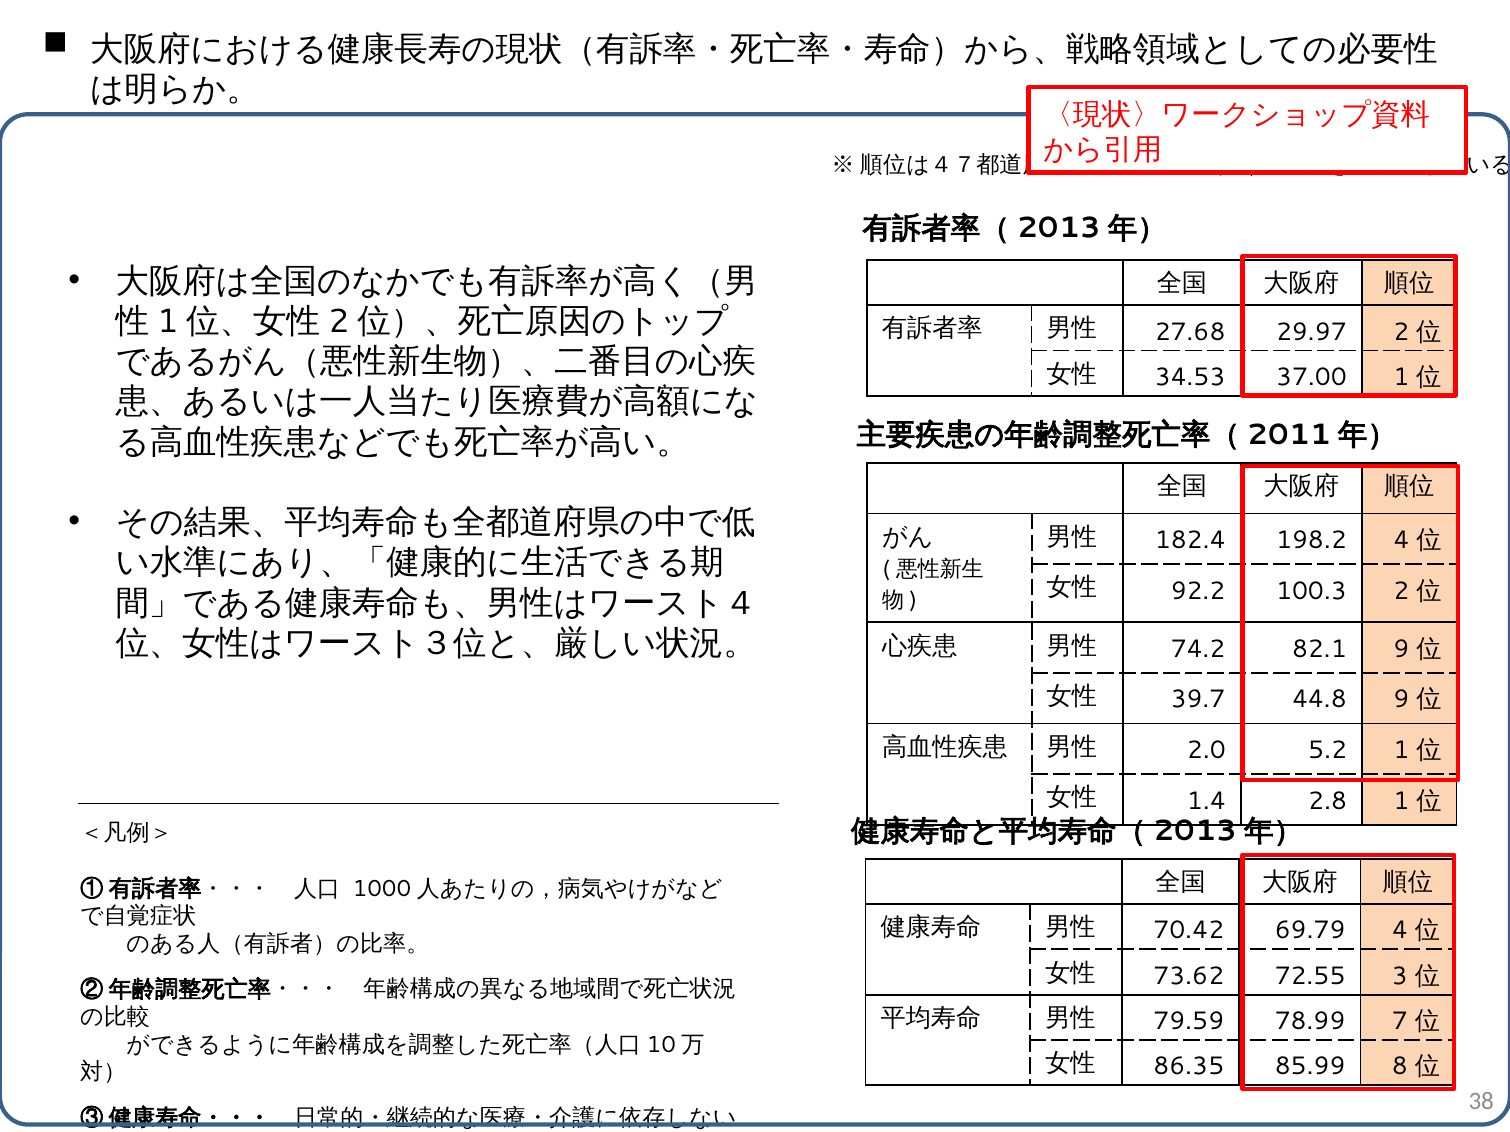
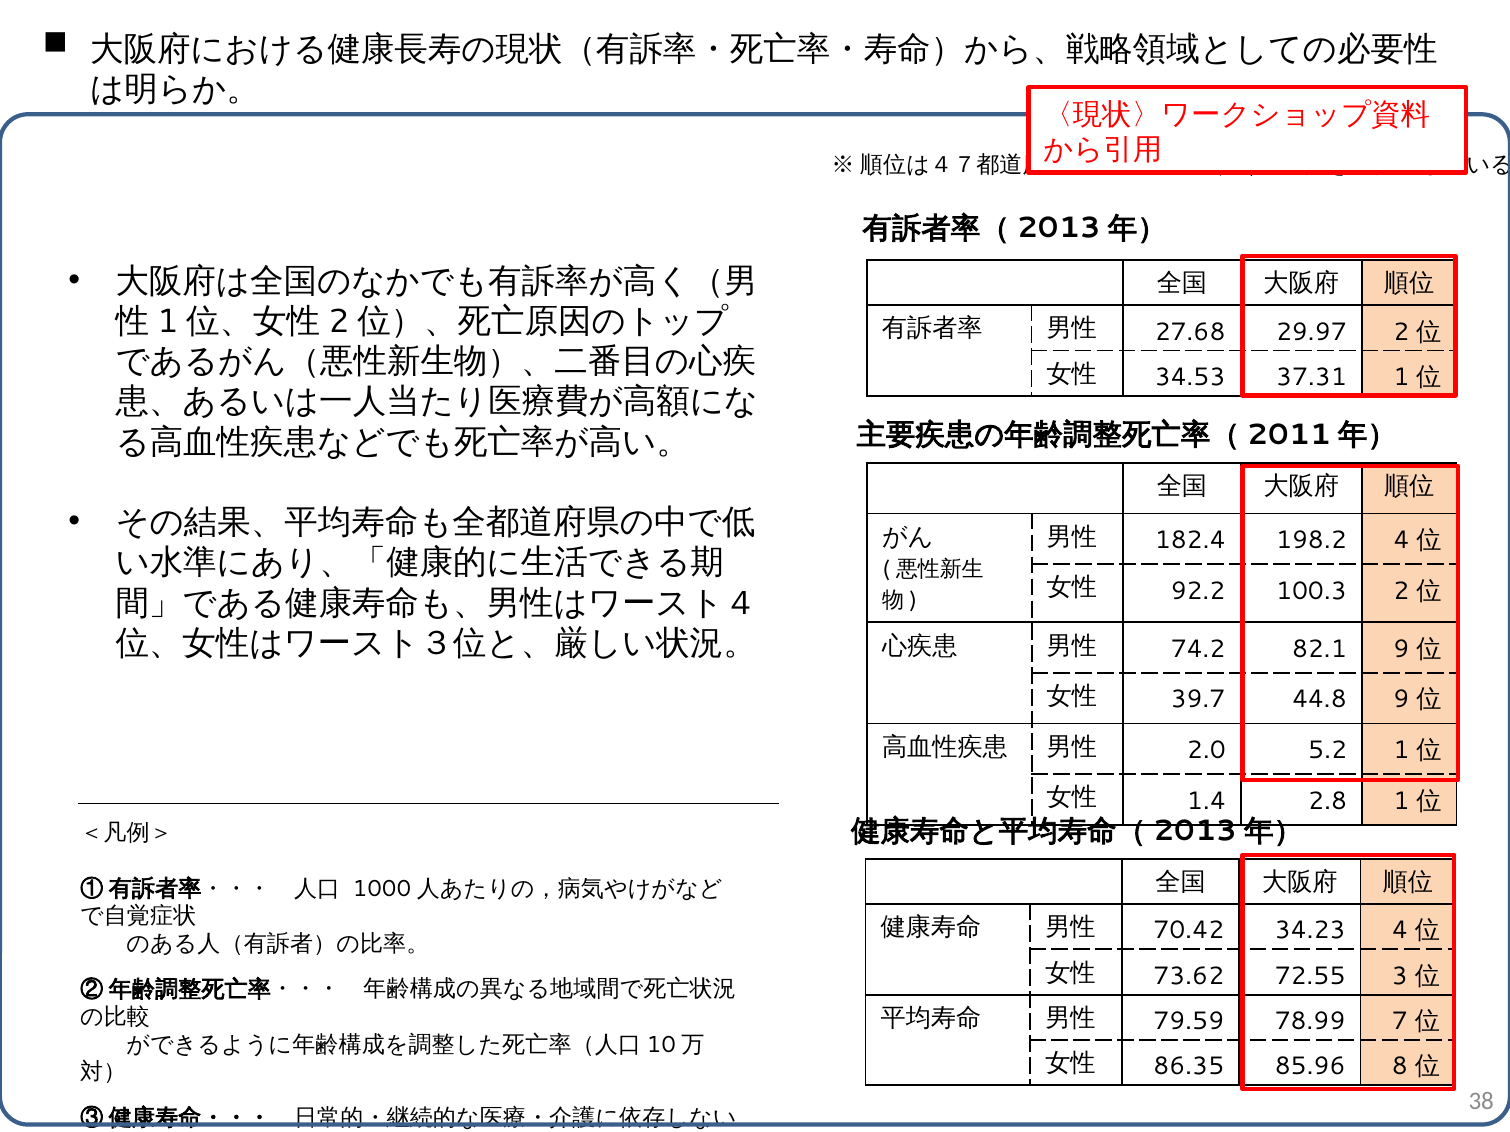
37.00: 37.00 -> 37.31 (1311, 377)
69.79: 69.79 -> 34.23 (1310, 931)
85.99: 85.99 -> 85.96 (1310, 1067)
